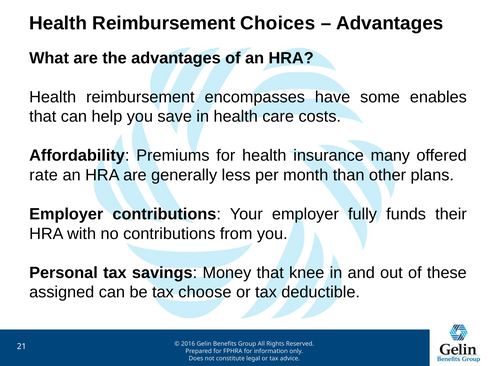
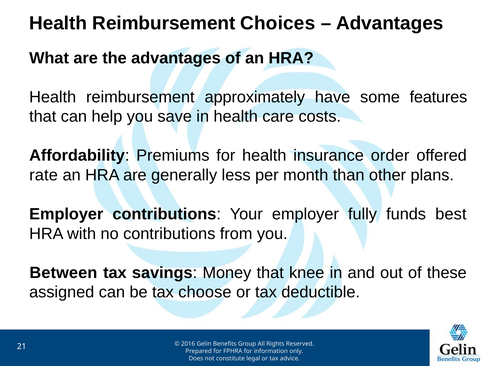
encompasses: encompasses -> approximately (255, 97)
enables: enables -> features (438, 97)
many: many -> order (390, 156)
their: their -> best (451, 214)
Personal: Personal -> Between (63, 273)
